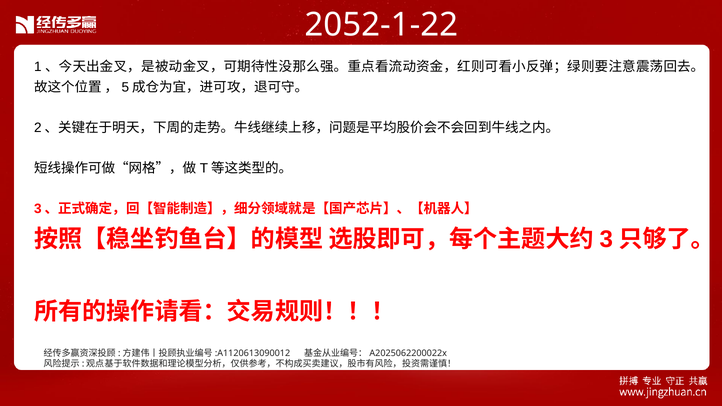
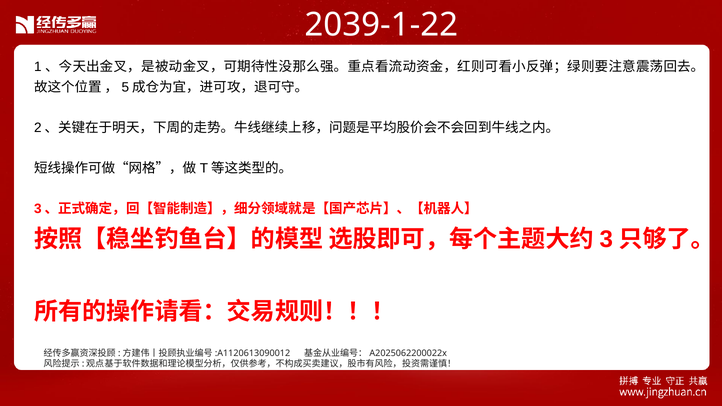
2052-1-22: 2052-1-22 -> 2039-1-22 (381, 25)
